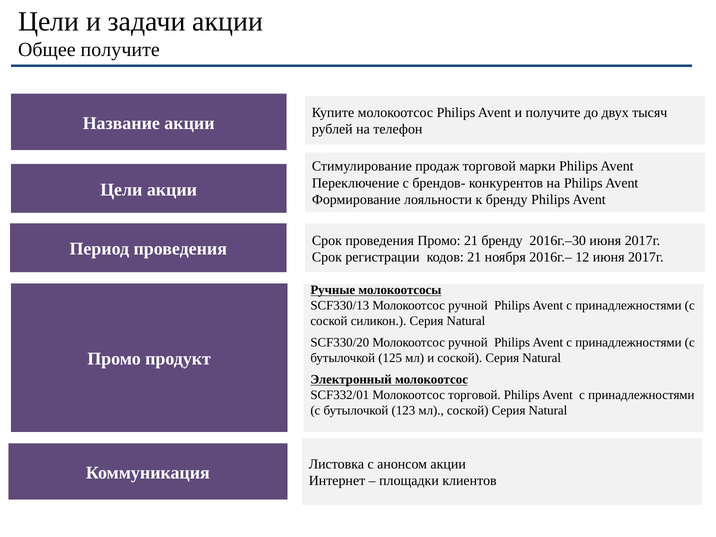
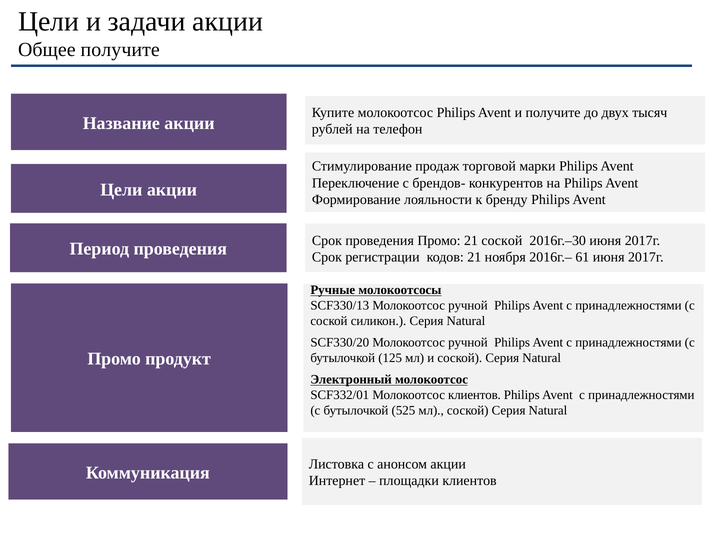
21 бренду: бренду -> соской (502, 240)
12: 12 -> 61 (582, 257)
Молокоотсос торговой: торговой -> клиентов (474, 395)
123: 123 -> 525 (403, 411)
